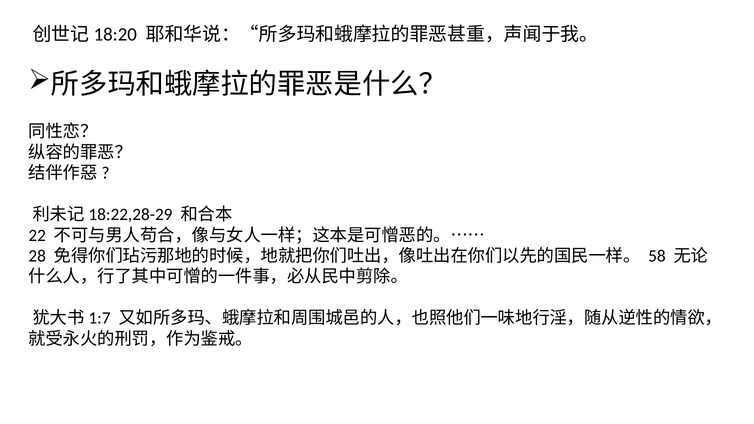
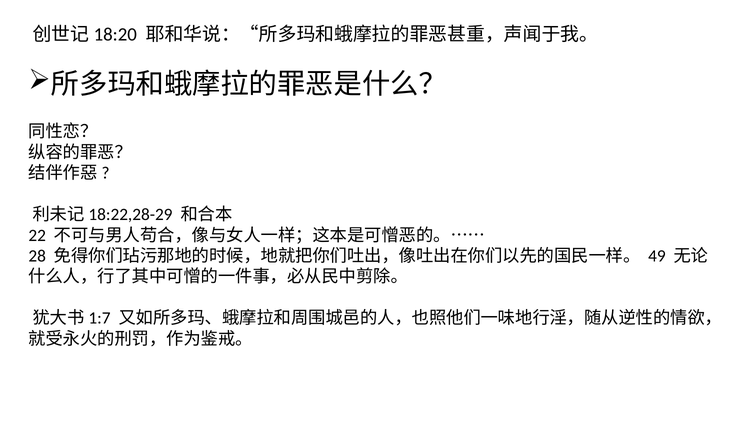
58: 58 -> 49 (657, 256)
